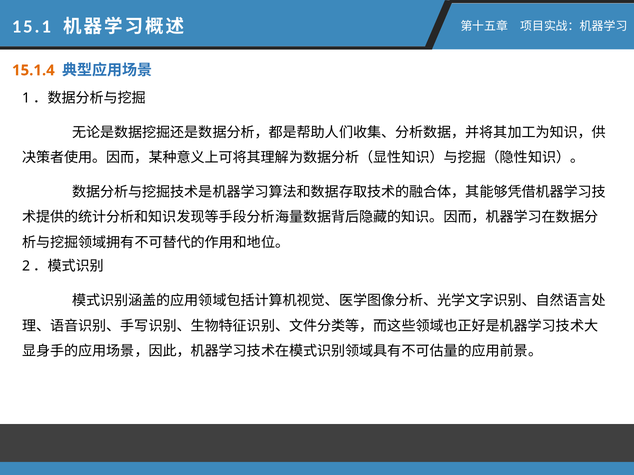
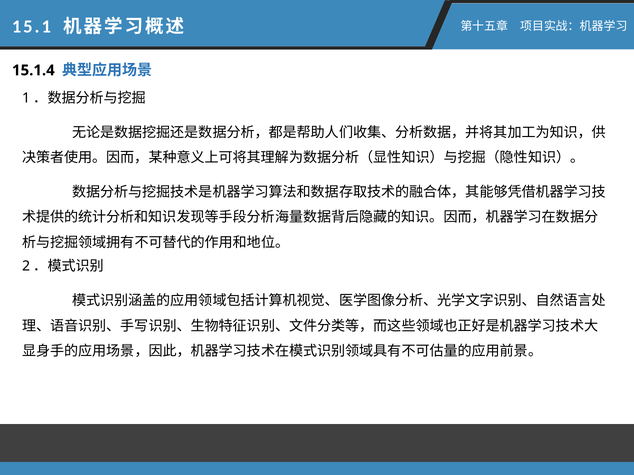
15.1.4 colour: orange -> black (33, 70)
